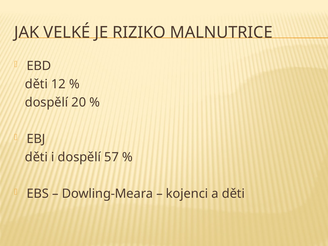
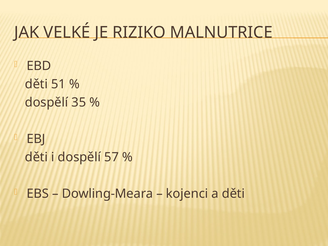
12: 12 -> 51 (58, 84)
20: 20 -> 35 (79, 102)
